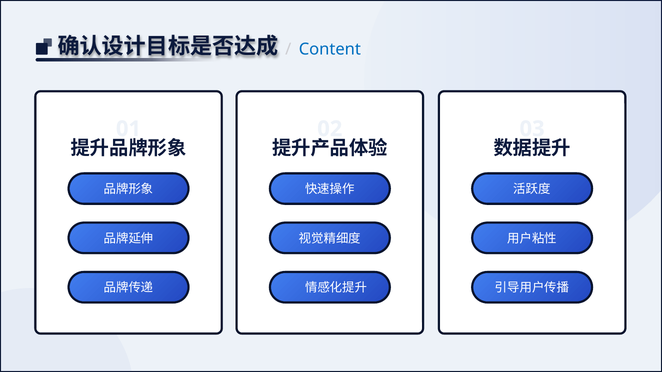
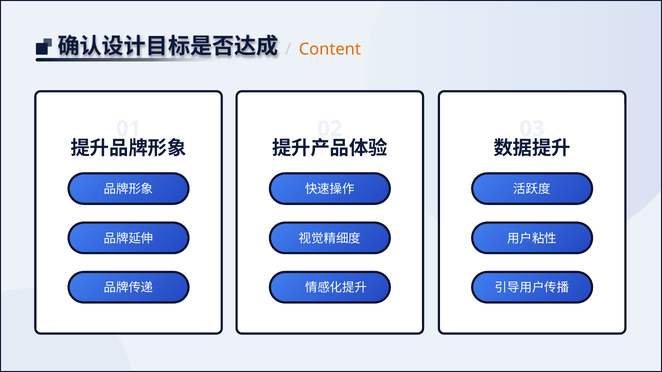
Content colour: blue -> orange (330, 49)
